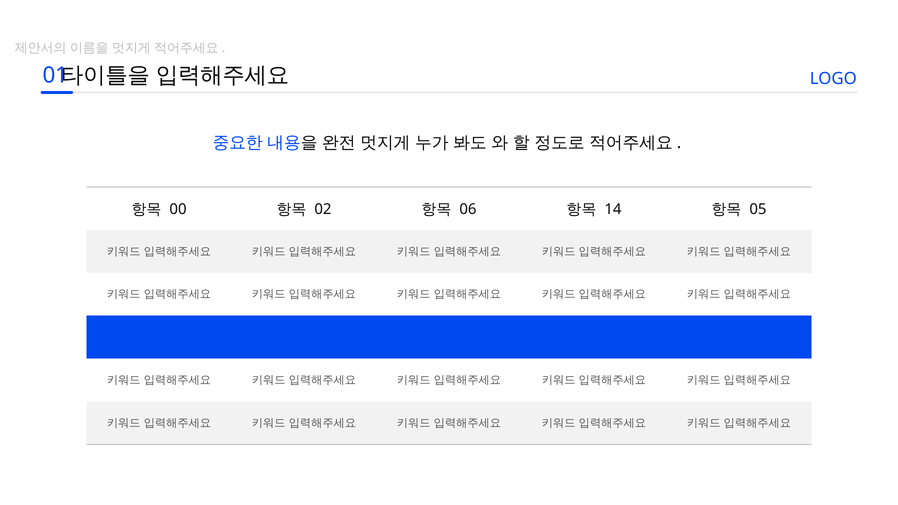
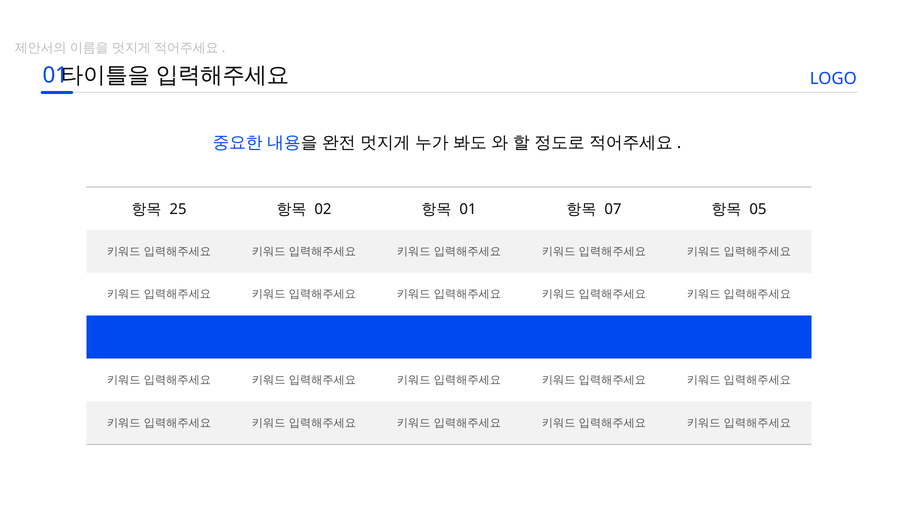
00: 00 -> 25 (178, 209)
06: 06 -> 01 (468, 209)
14: 14 -> 07 (613, 209)
